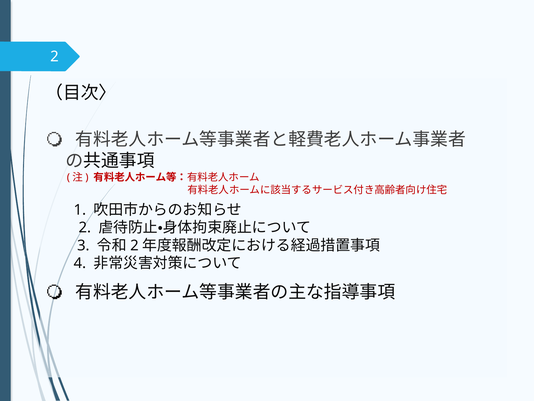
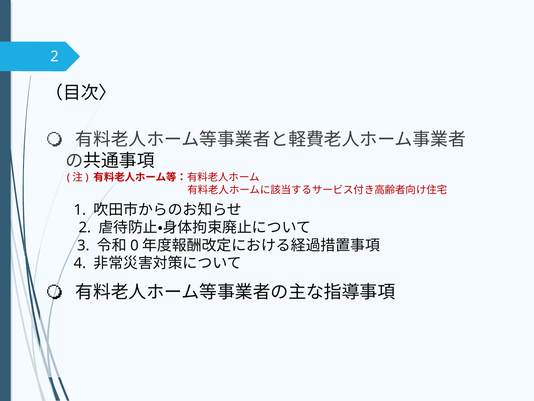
2: 2 -> 0 (134, 245)
